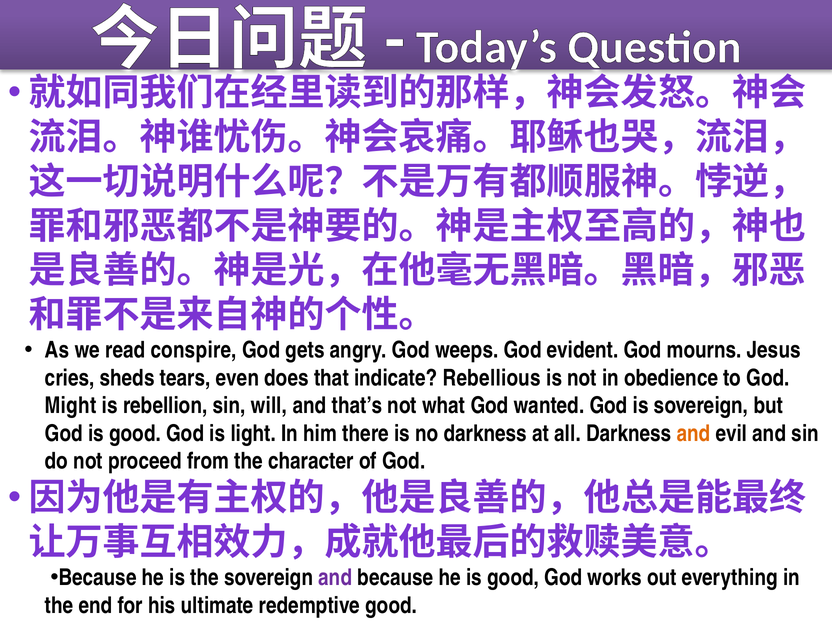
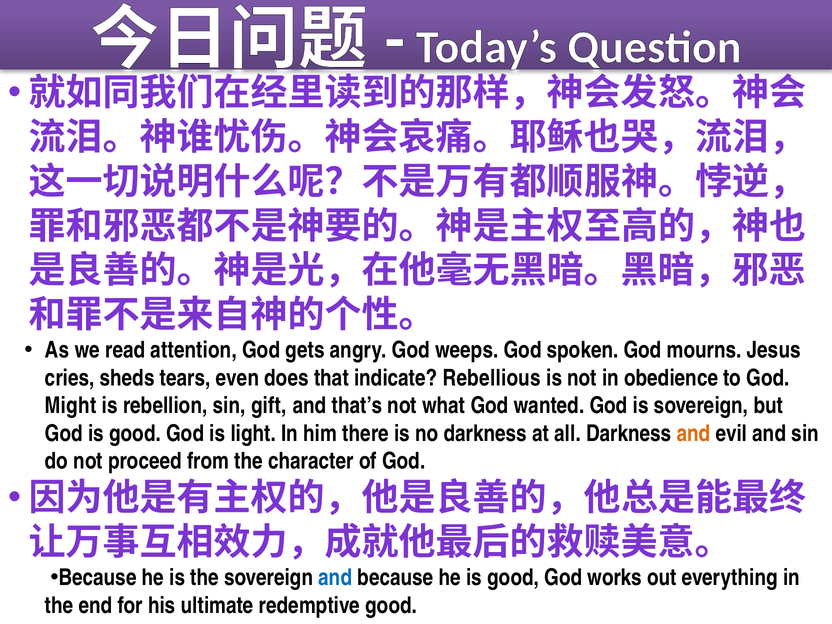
conspire: conspire -> attention (194, 350)
evident: evident -> spoken (583, 350)
will: will -> gift (269, 406)
and colour: purple -> blue (335, 578)
